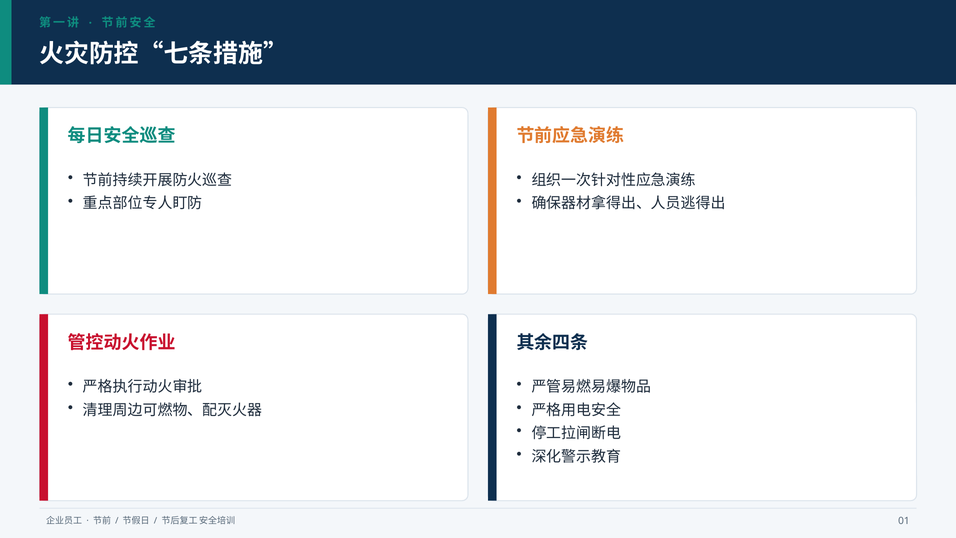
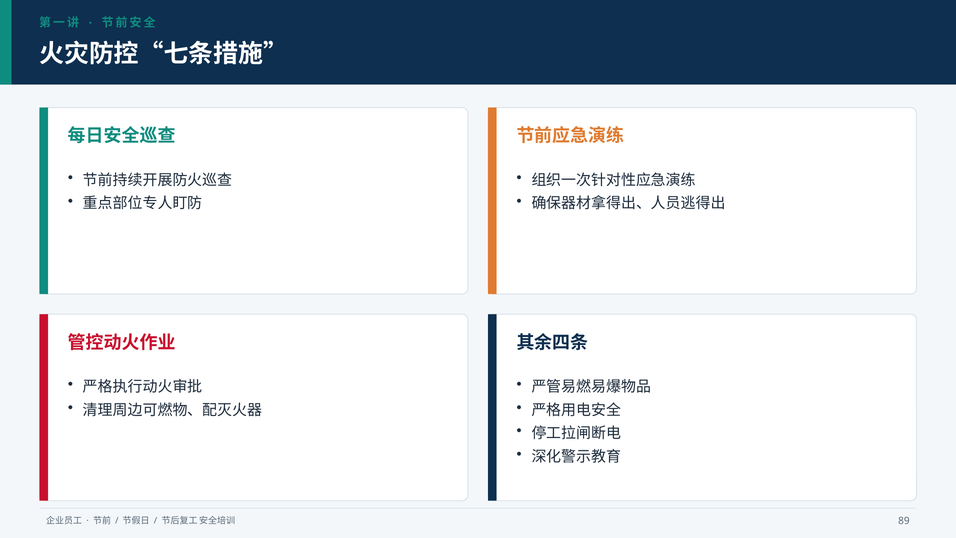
01: 01 -> 89 (904, 520)
